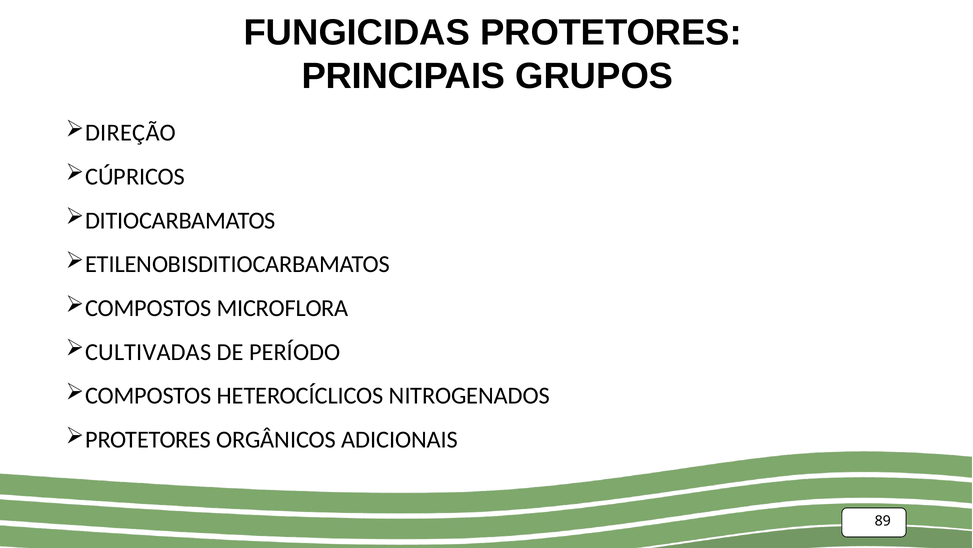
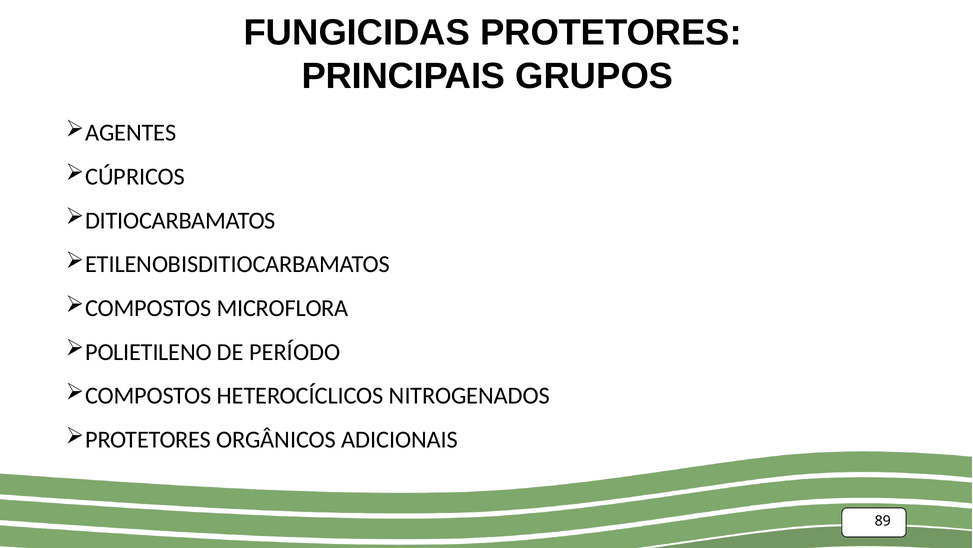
DIREÇÃO: DIREÇÃO -> AGENTES (131, 133)
CULTIVADAS: CULTIVADAS -> POLIETILENO (148, 352)
